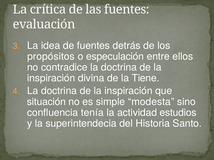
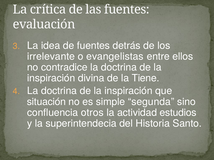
propósitos: propósitos -> irrelevante (51, 57)
especulación: especulación -> evangelistas (115, 57)
modesta: modesta -> segunda (151, 102)
tenía: tenía -> otros (92, 113)
